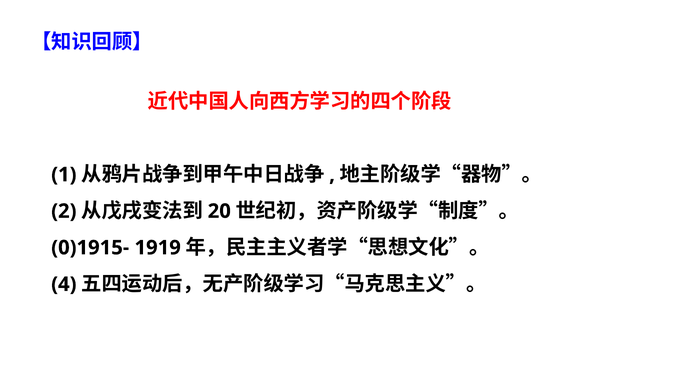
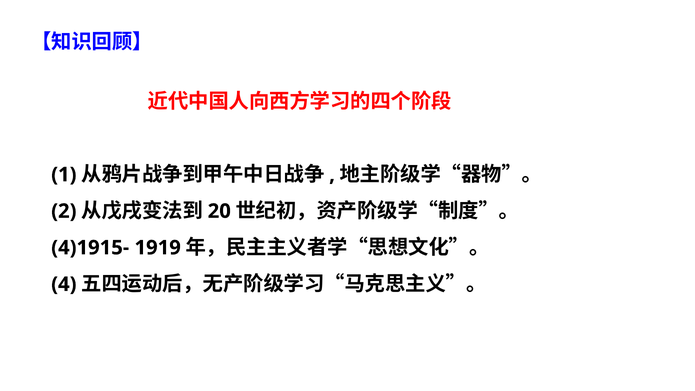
0)1915-: 0)1915- -> 4)1915- (90, 248)
